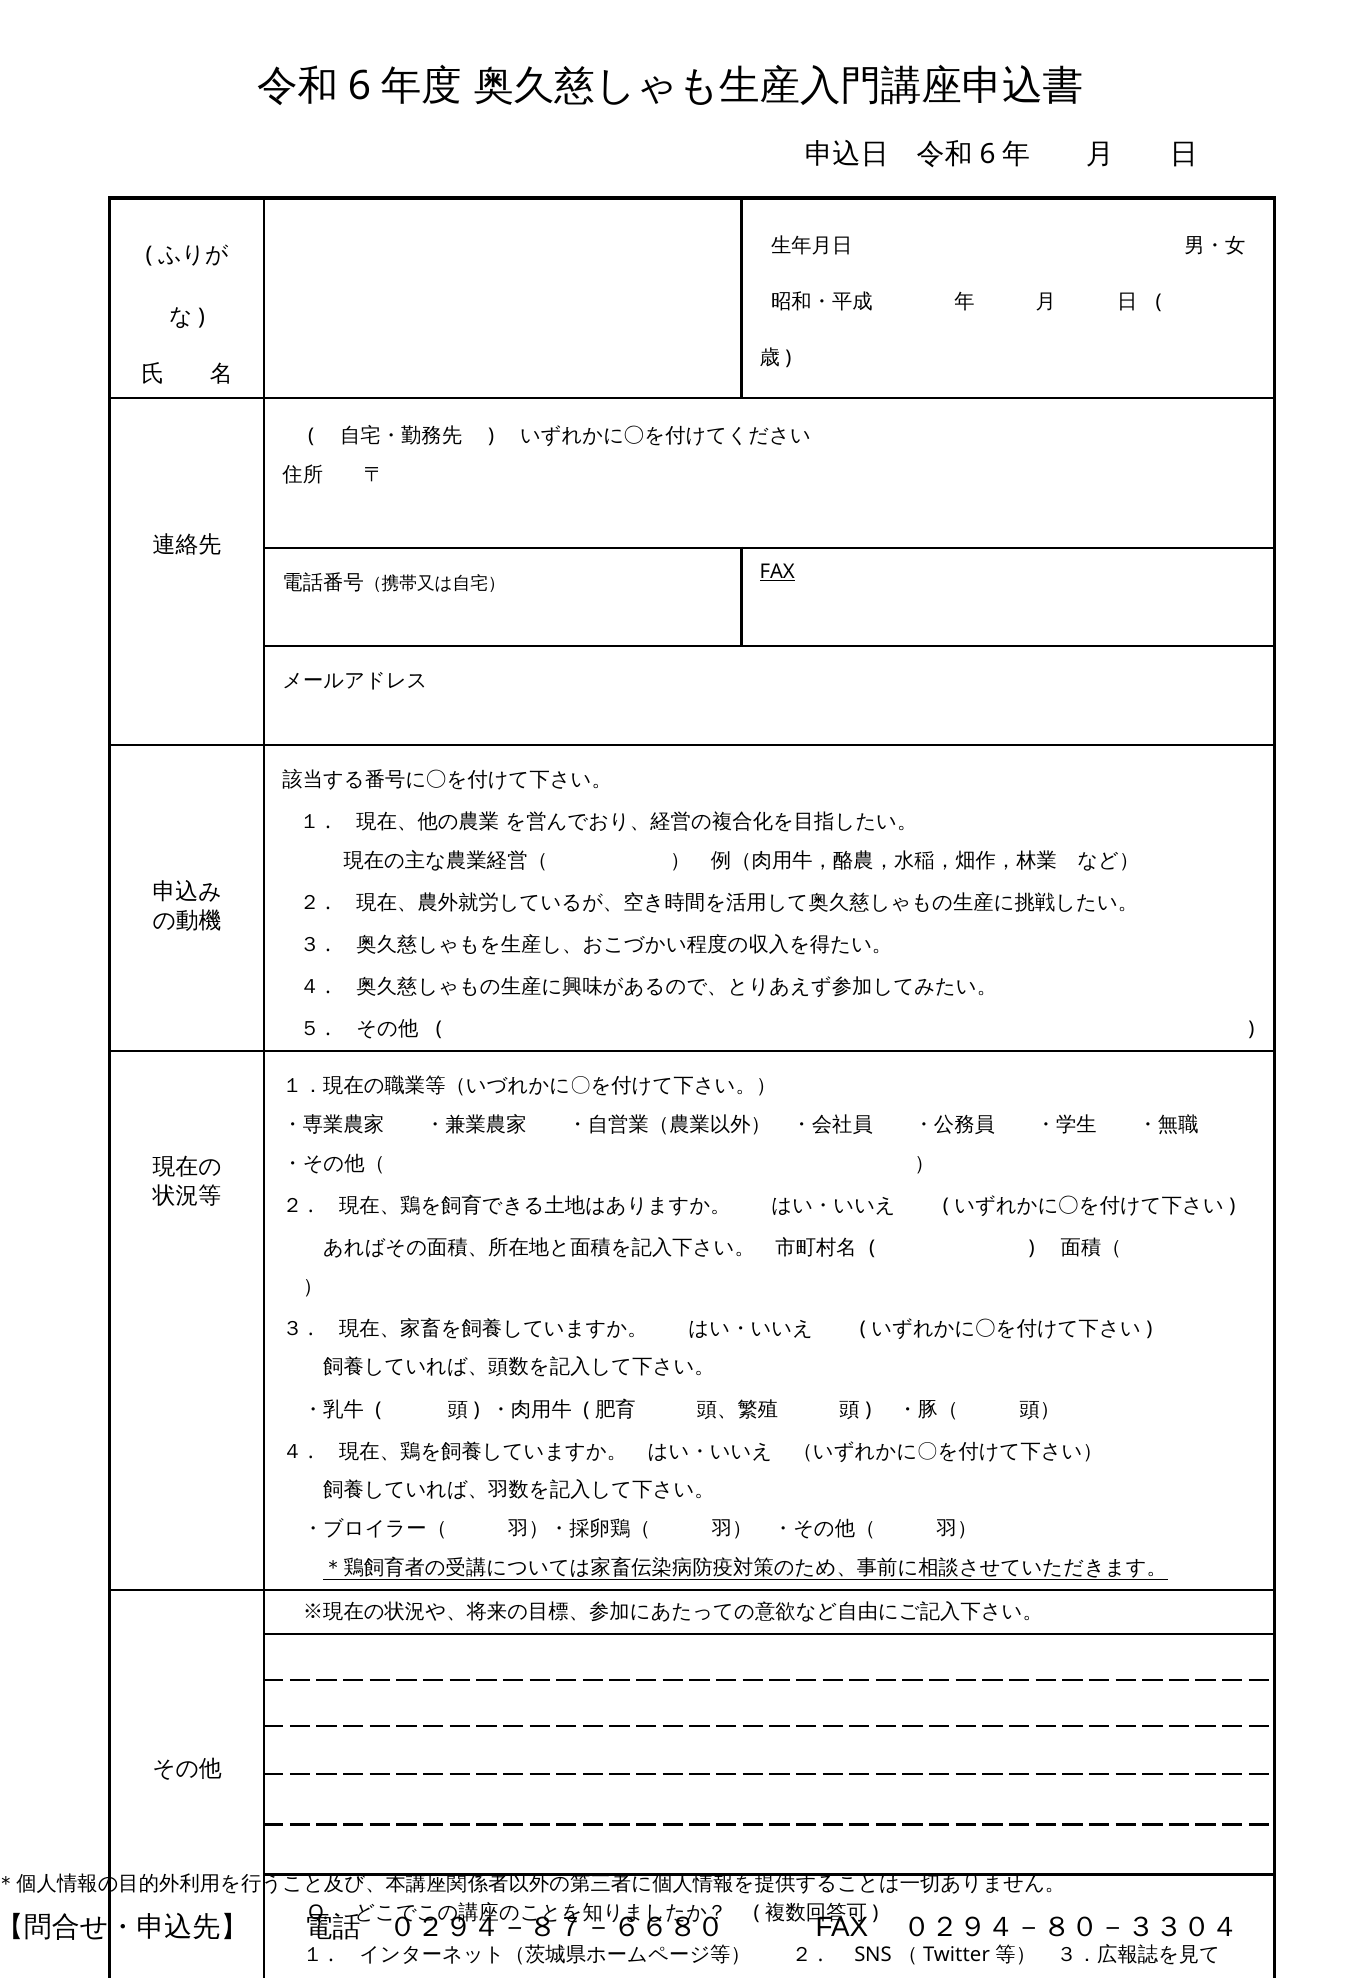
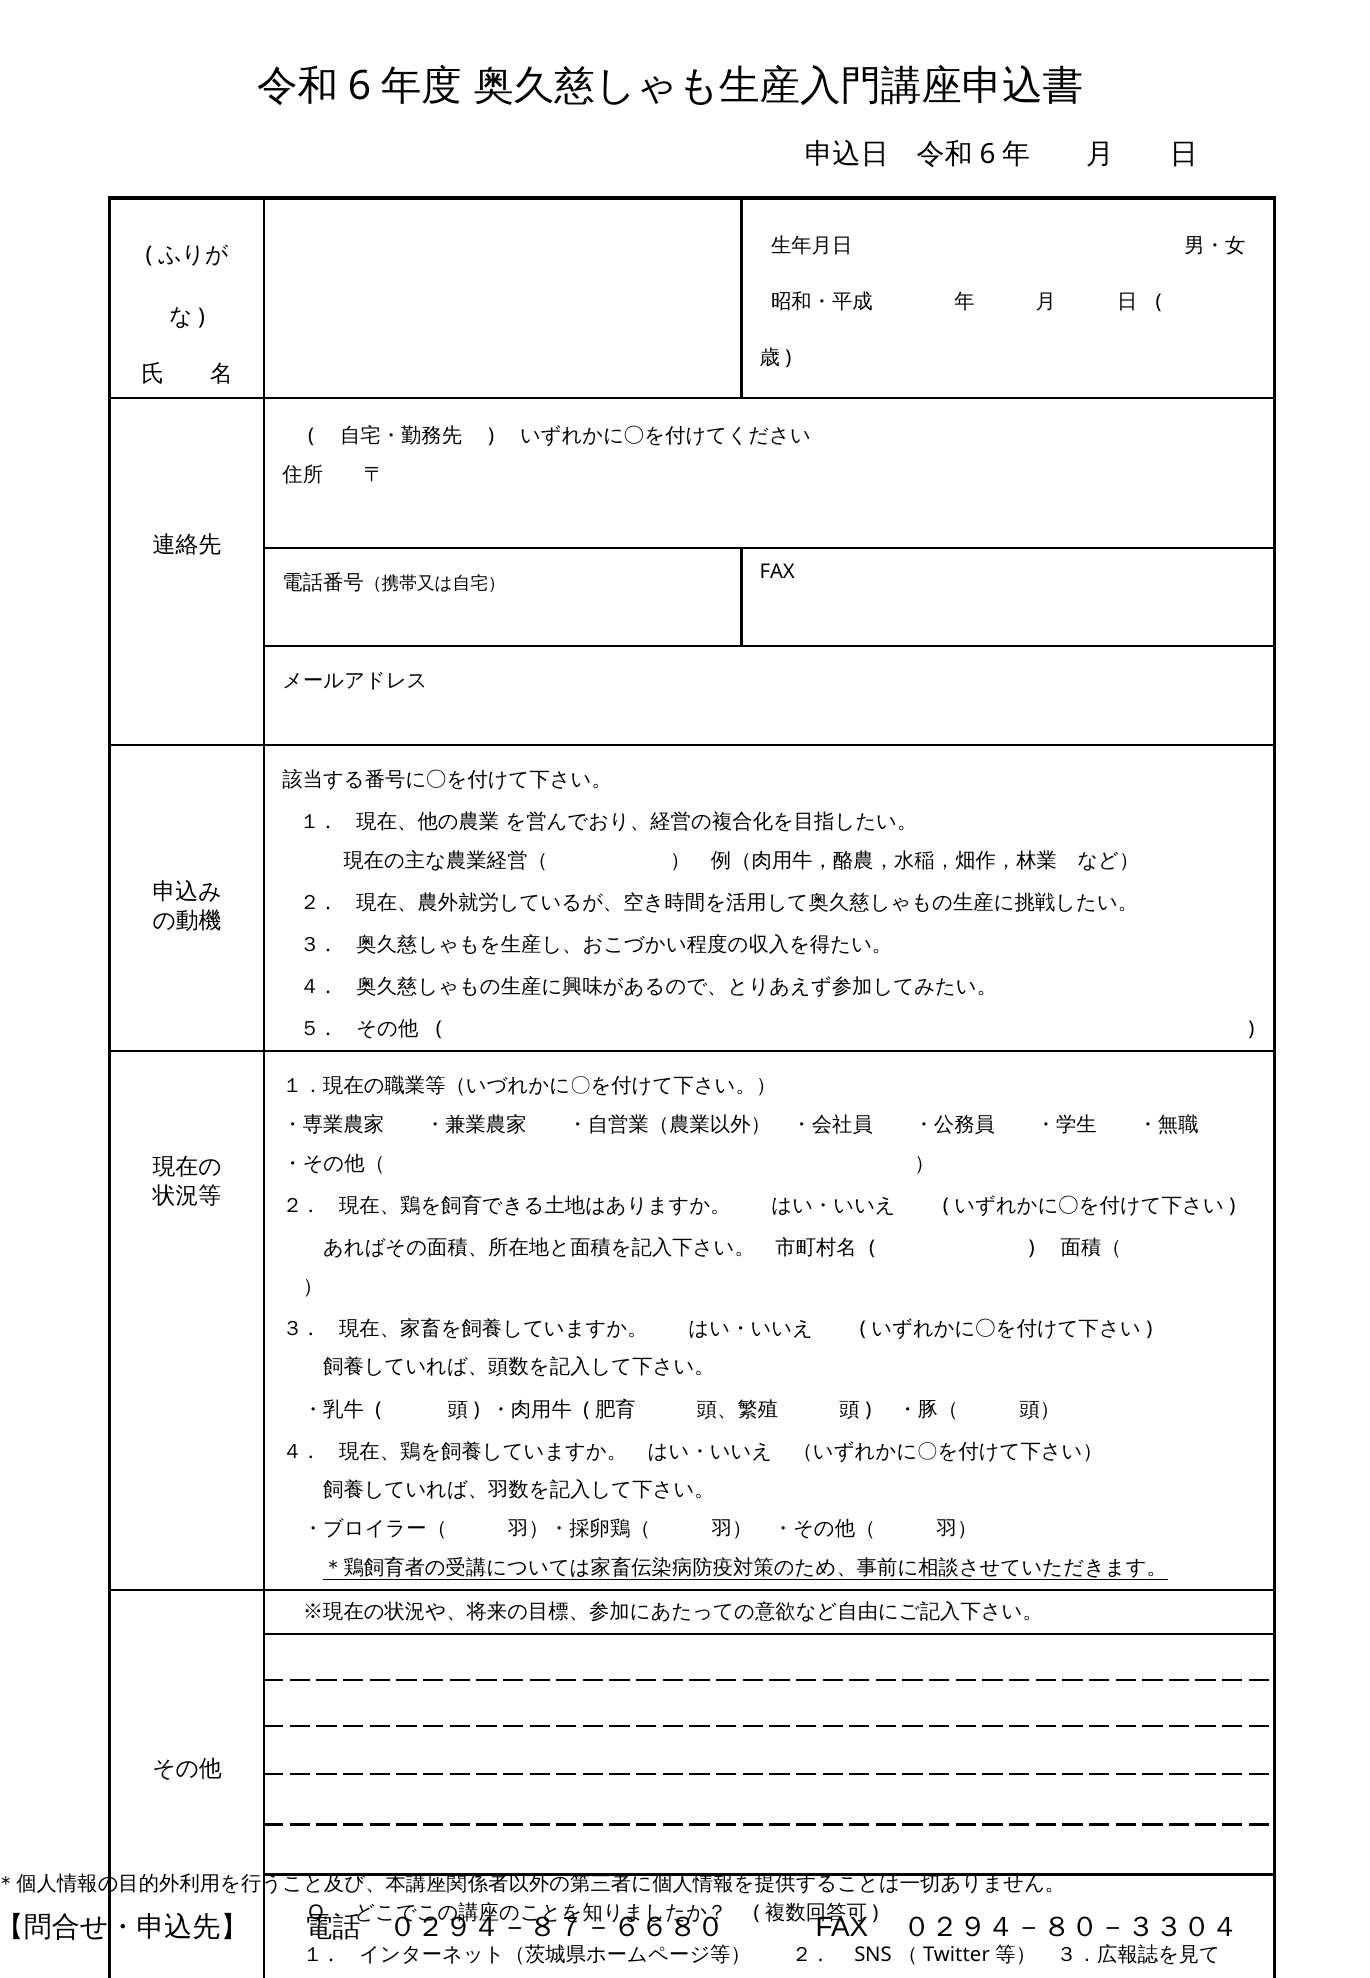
FAX underline: present -> none (777, 572)
